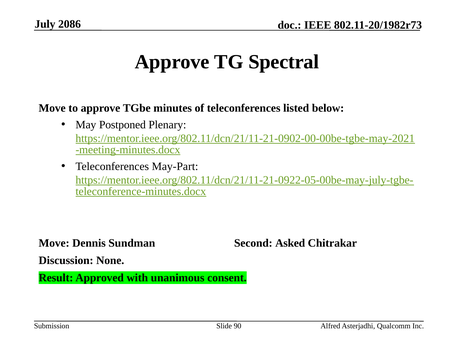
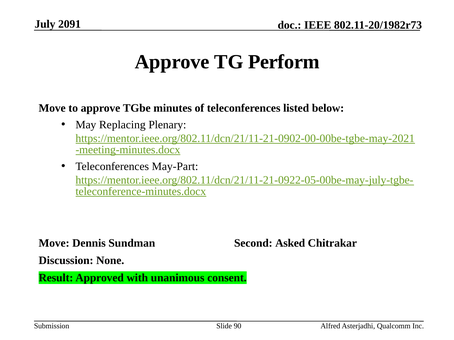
2086: 2086 -> 2091 (70, 24)
Spectral: Spectral -> Perform (284, 62)
Postponed: Postponed -> Replacing (122, 125)
